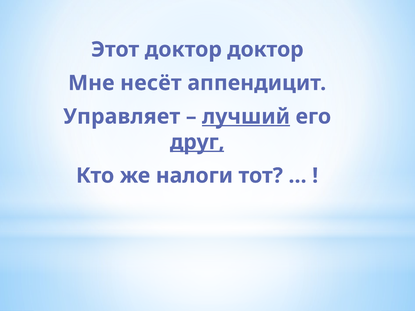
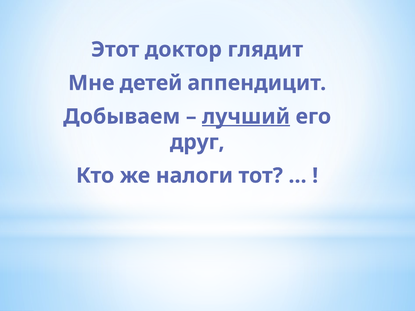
доктор доктор: доктор -> глядит (265, 50)
несёт: несёт -> детей (151, 83)
Управляет: Управляет -> Добываем (122, 117)
друг underline: present -> none (197, 142)
